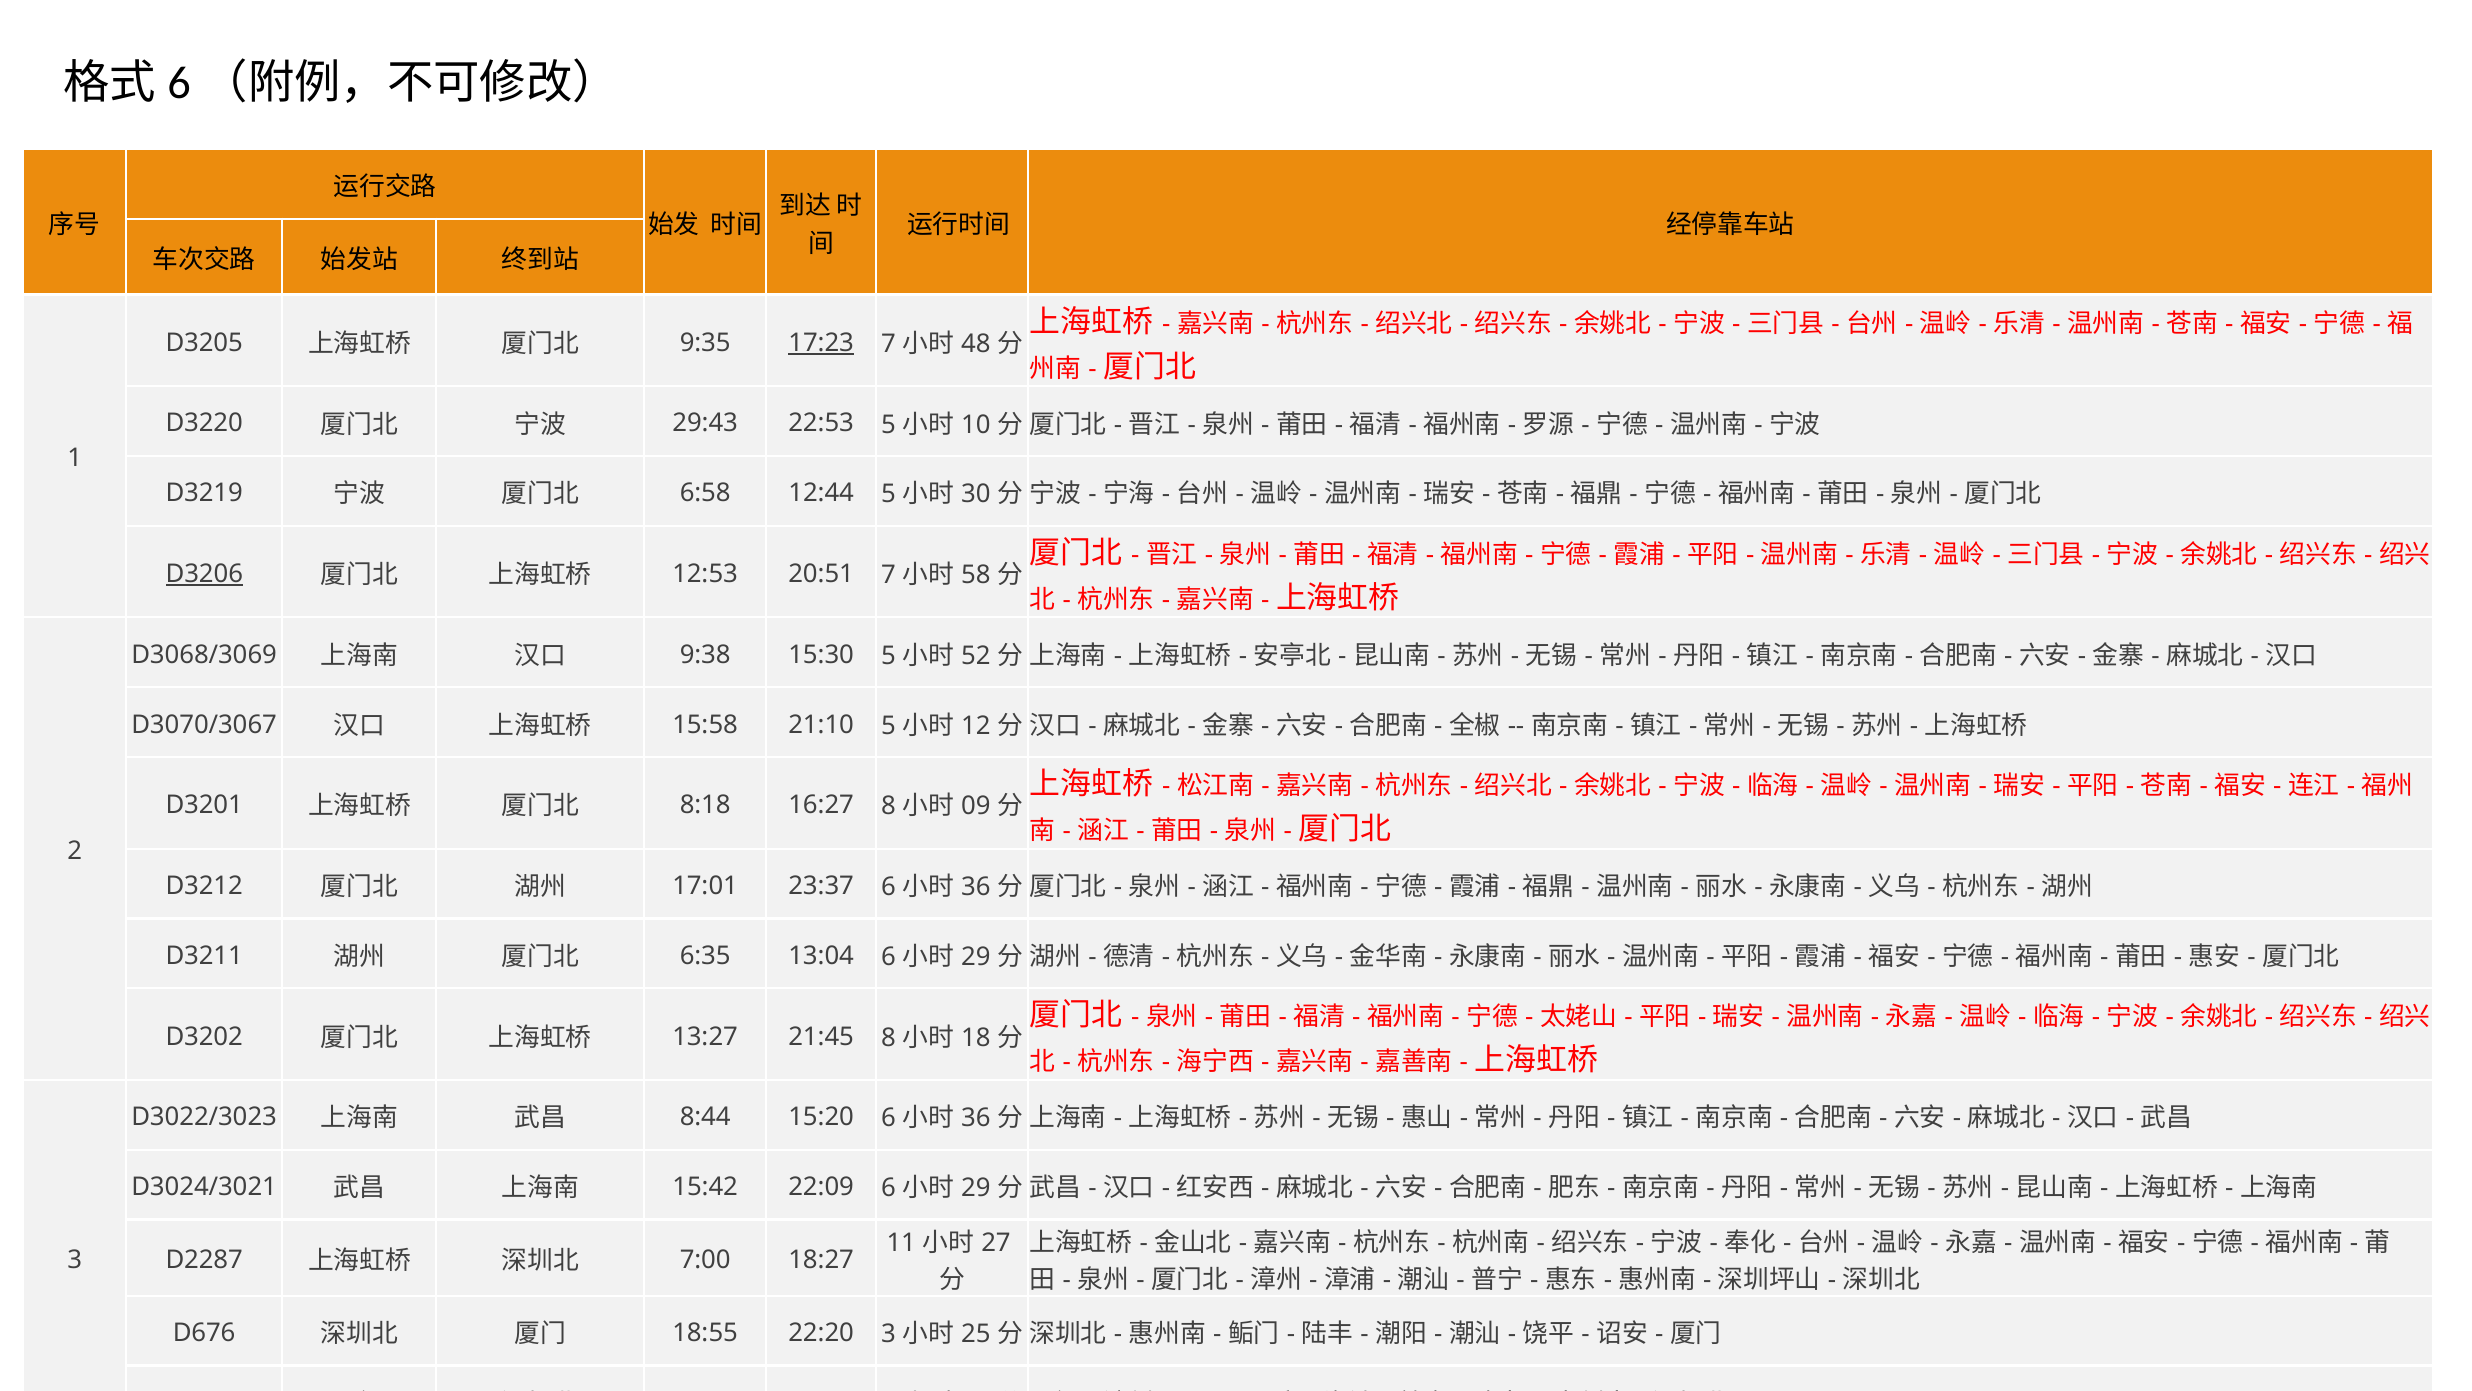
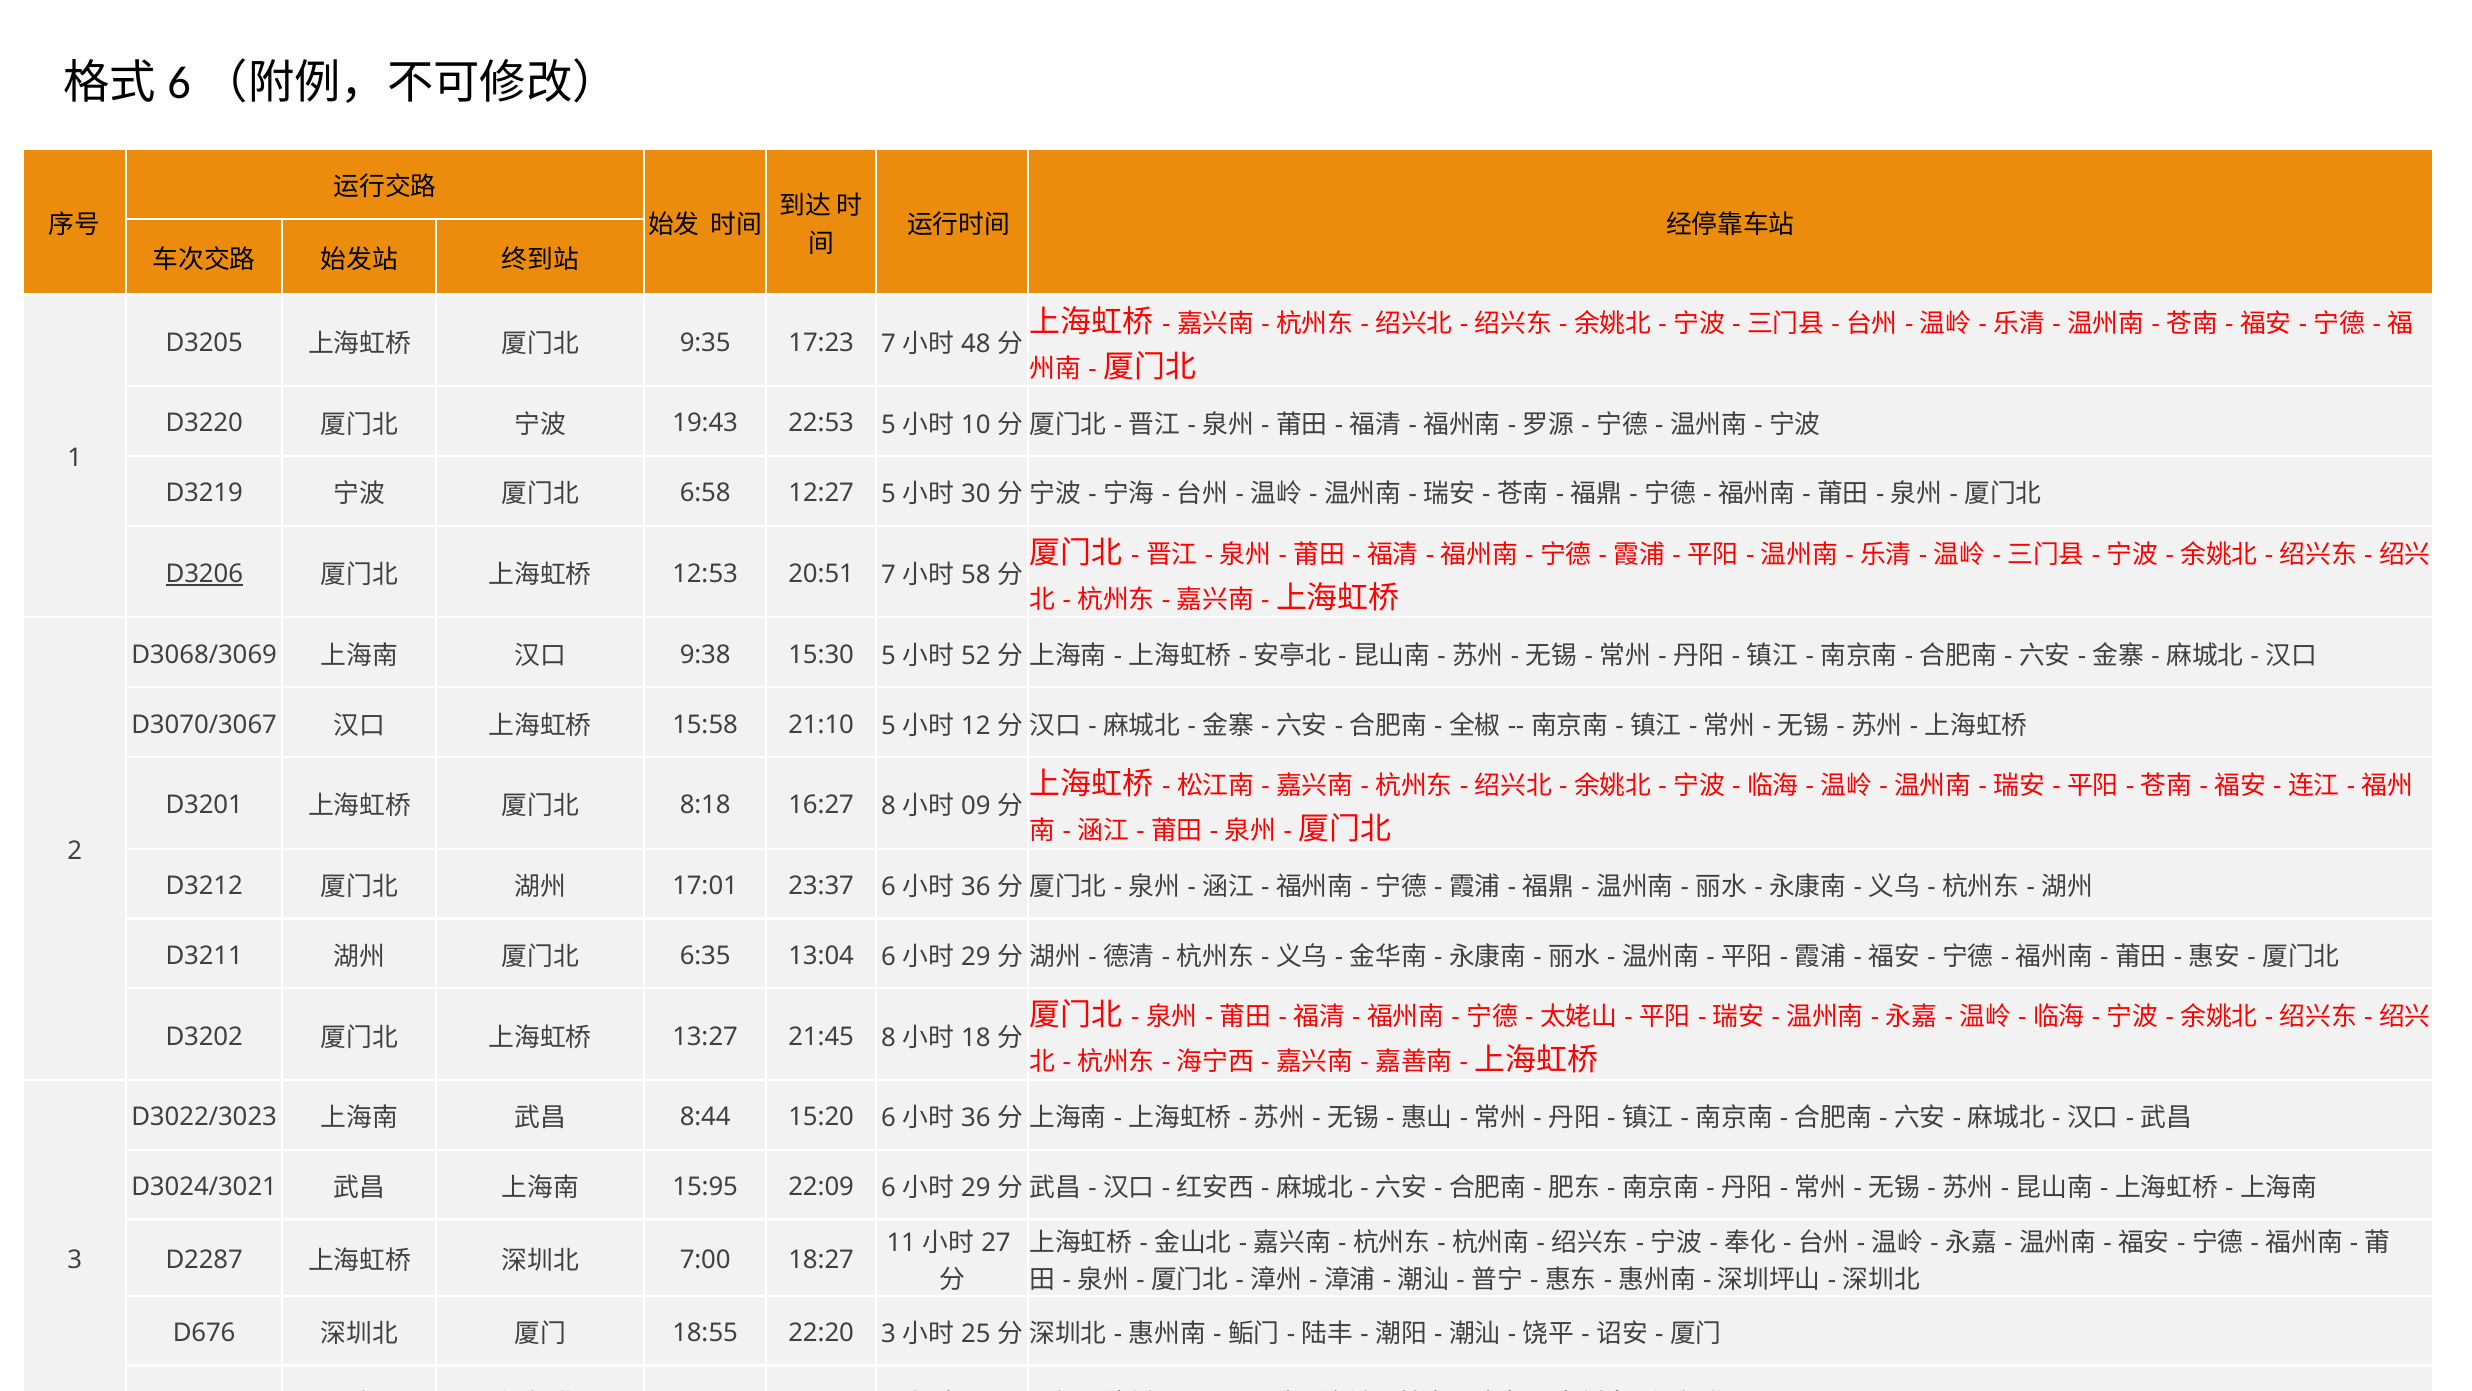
17:23 underline: present -> none (821, 343)
29:43: 29:43 -> 19:43 (705, 423)
12:44: 12:44 -> 12:27 (821, 493)
15:42: 15:42 -> 15:95 (705, 1187)
